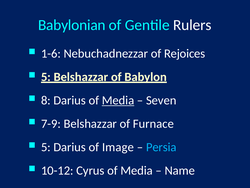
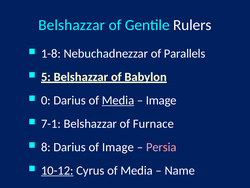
Babylonian: Babylonian -> Belshazzar (72, 25)
1-6: 1-6 -> 1-8 (51, 53)
Rejoices: Rejoices -> Parallels (185, 53)
8: 8 -> 0 (46, 100)
Seven: Seven -> Image (161, 100)
7-9: 7-9 -> 7-1 (51, 123)
5: 5 -> 8 (46, 147)
Persia colour: light blue -> pink (161, 147)
10-12 underline: none -> present (57, 170)
